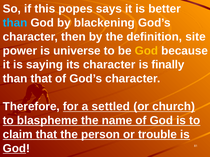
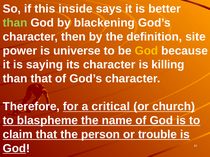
popes: popes -> inside (76, 9)
than colour: light blue -> light green (15, 23)
finally: finally -> killing (168, 65)
settled: settled -> critical (111, 107)
